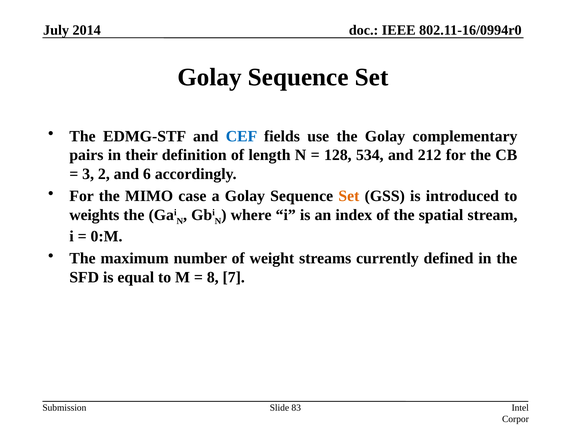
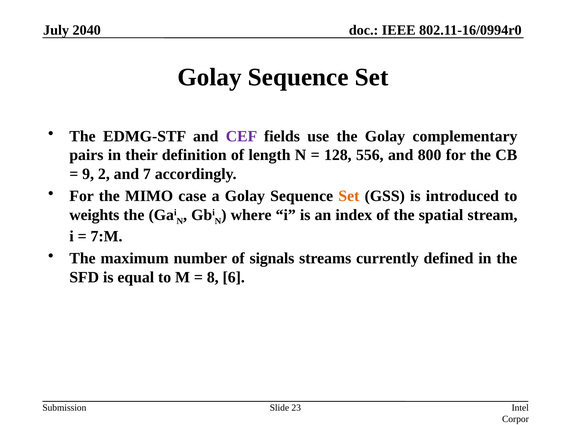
2014: 2014 -> 2040 (87, 30)
CEF colour: blue -> purple (242, 136)
534: 534 -> 556 (370, 155)
212: 212 -> 800 (430, 155)
3: 3 -> 9 (88, 174)
6: 6 -> 7 (147, 174)
0:M: 0:M -> 7:M (107, 236)
weight: weight -> signals (272, 258)
7: 7 -> 6 (234, 277)
83: 83 -> 23 (296, 407)
